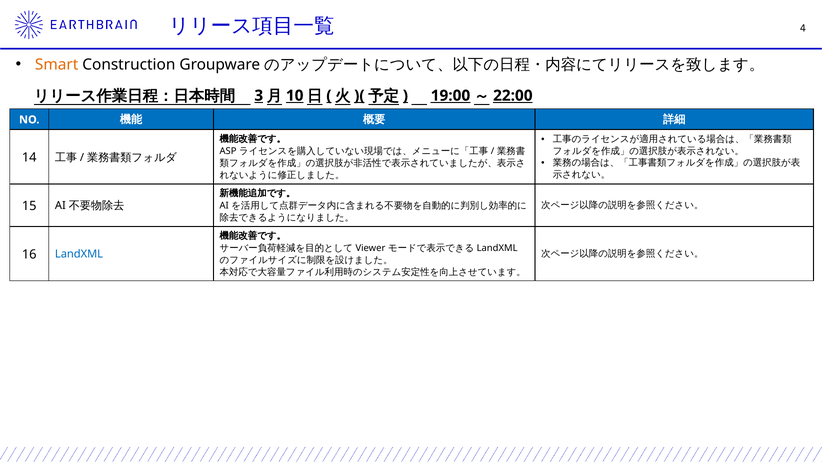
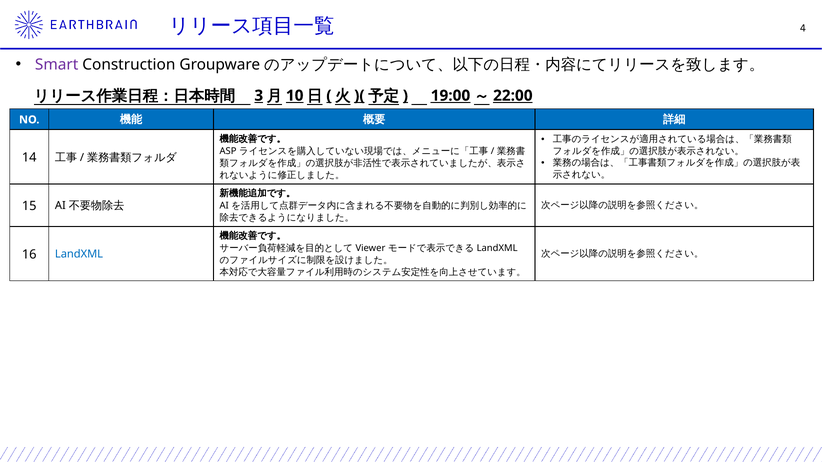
Smart colour: orange -> purple (57, 65)
